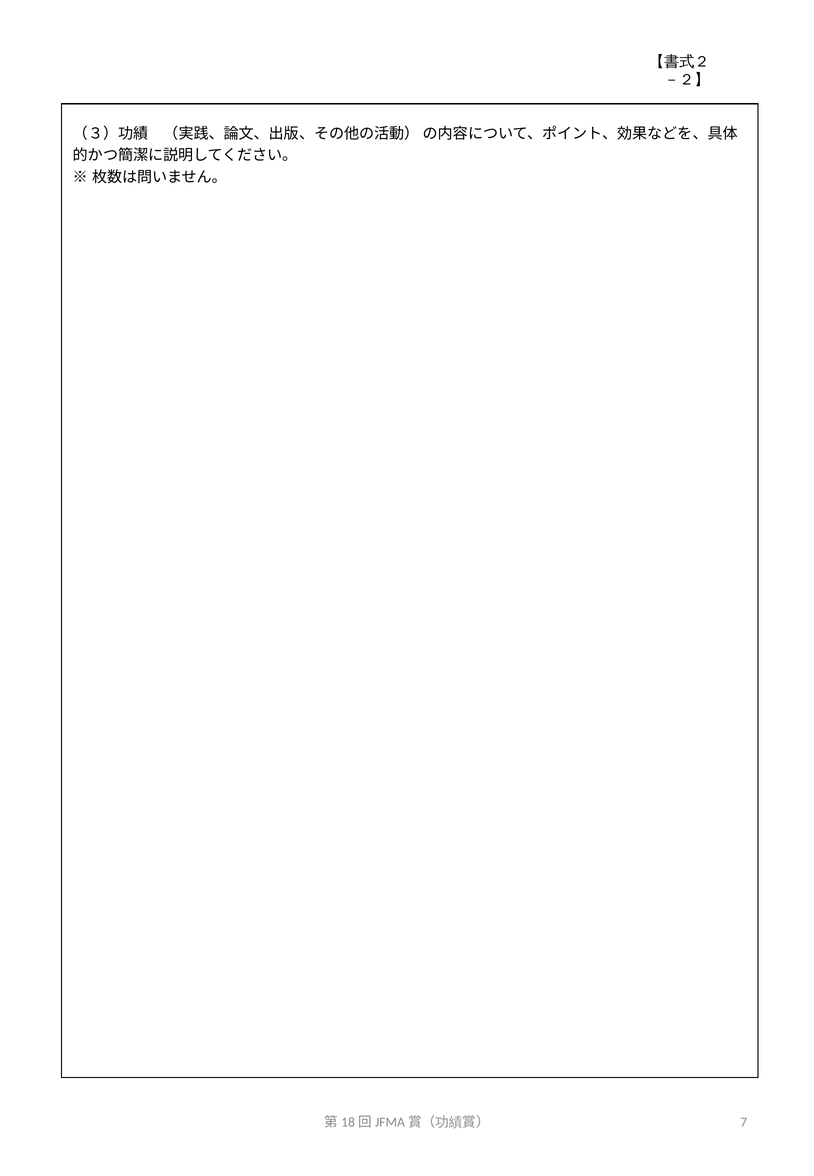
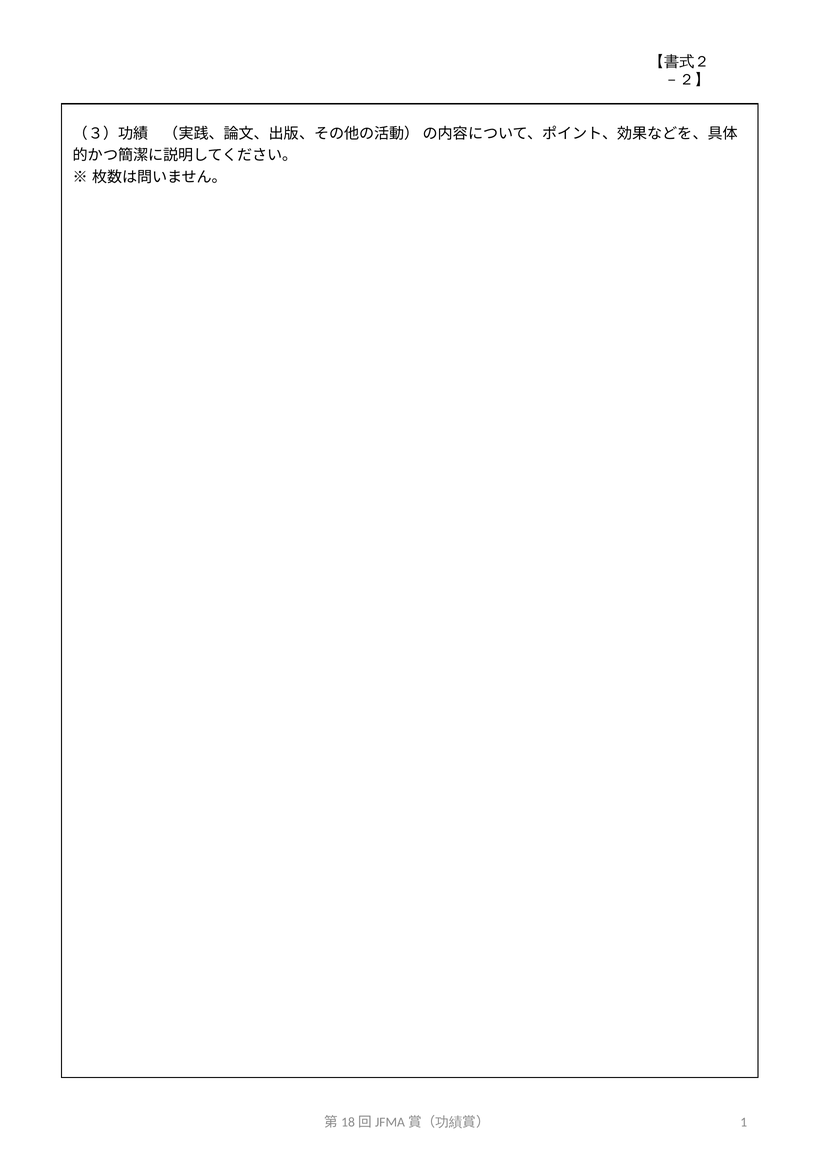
7: 7 -> 1 (744, 1122)
